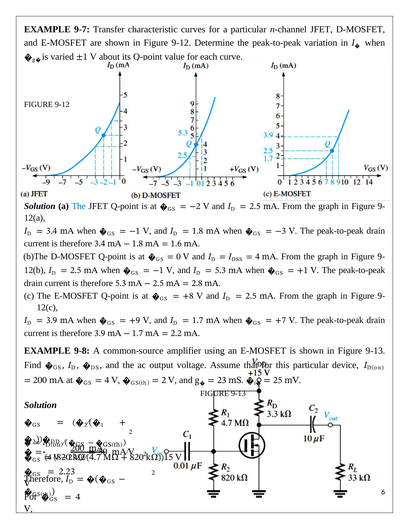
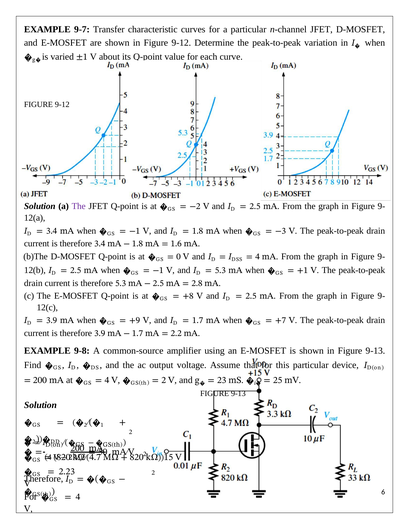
The colour: blue -> purple (79, 206)
